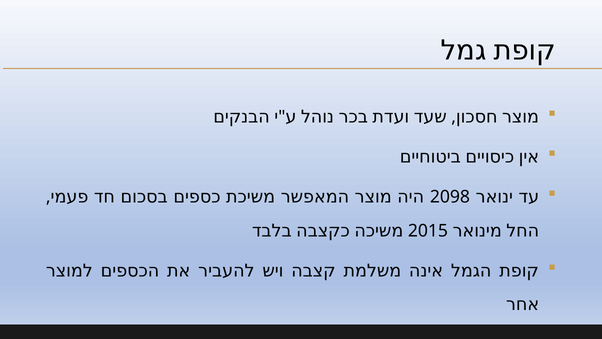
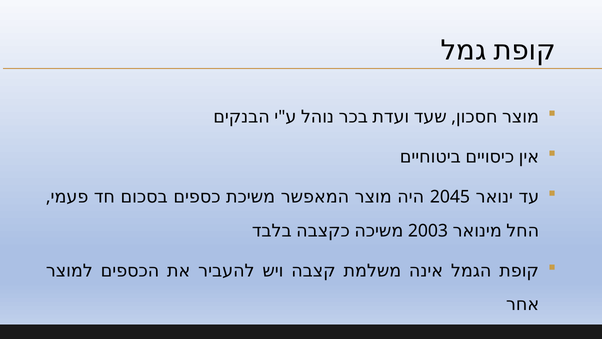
2098: 2098 -> 2045 (450, 197)
2015: 2015 -> 2003 (428, 231)
